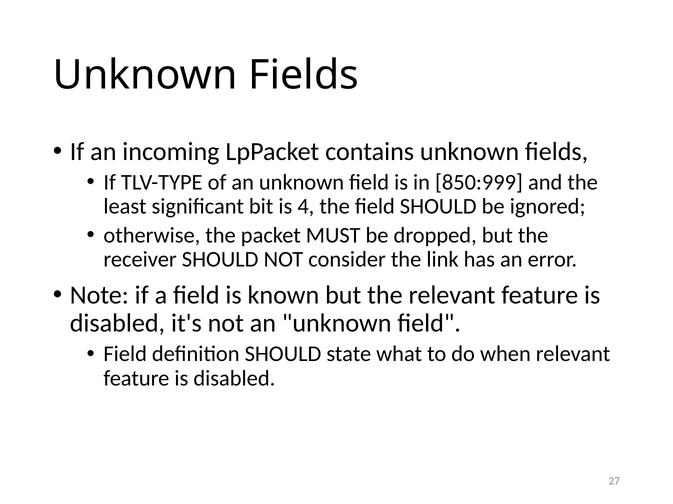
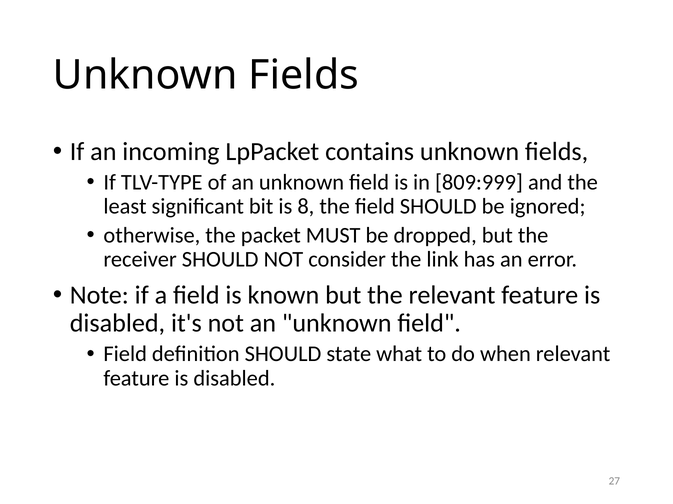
850:999: 850:999 -> 809:999 (479, 183)
4: 4 -> 8 (306, 207)
